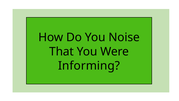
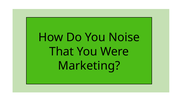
Informing: Informing -> Marketing (89, 65)
